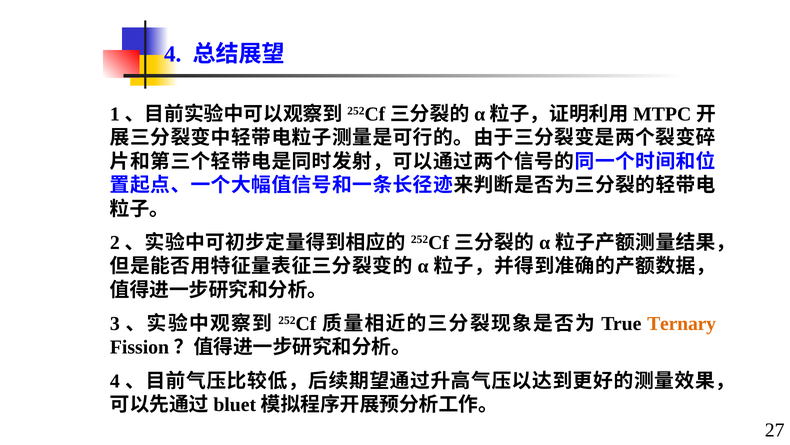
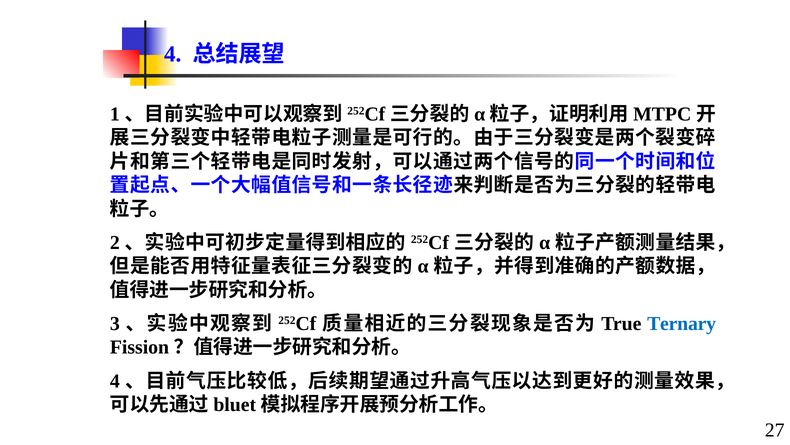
Ternary colour: orange -> blue (682, 323)
